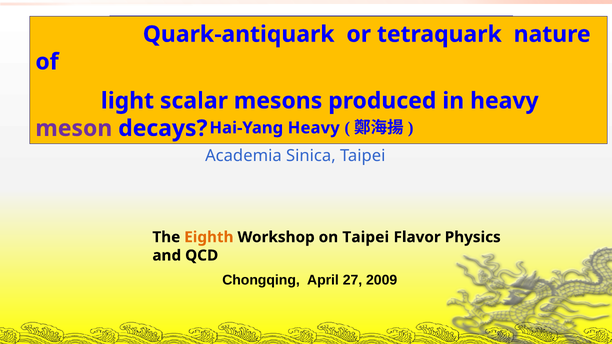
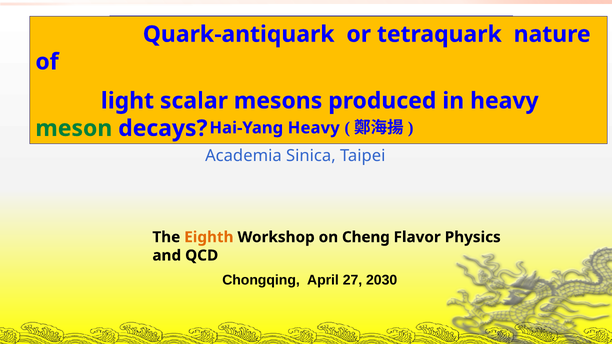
meson colour: purple -> green (74, 128)
on Taipei: Taipei -> Cheng (366, 237)
2009: 2009 -> 2030 (382, 280)
